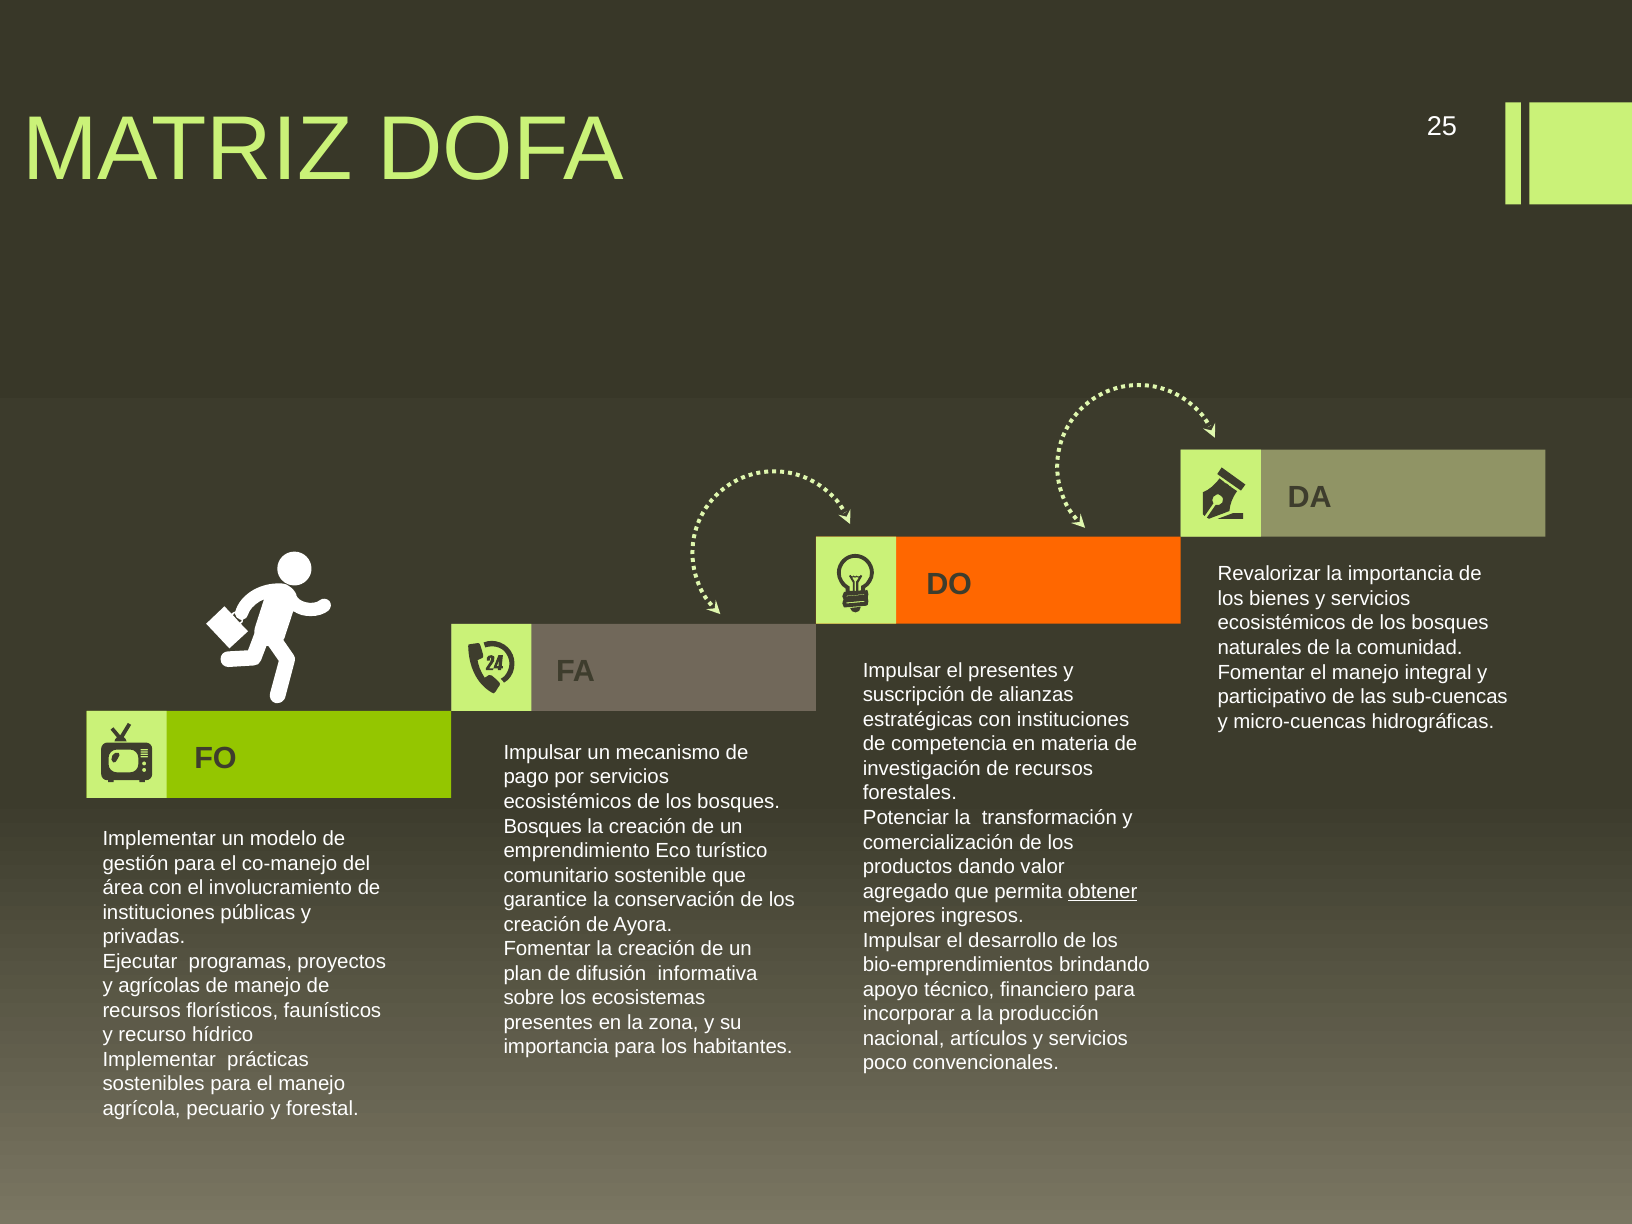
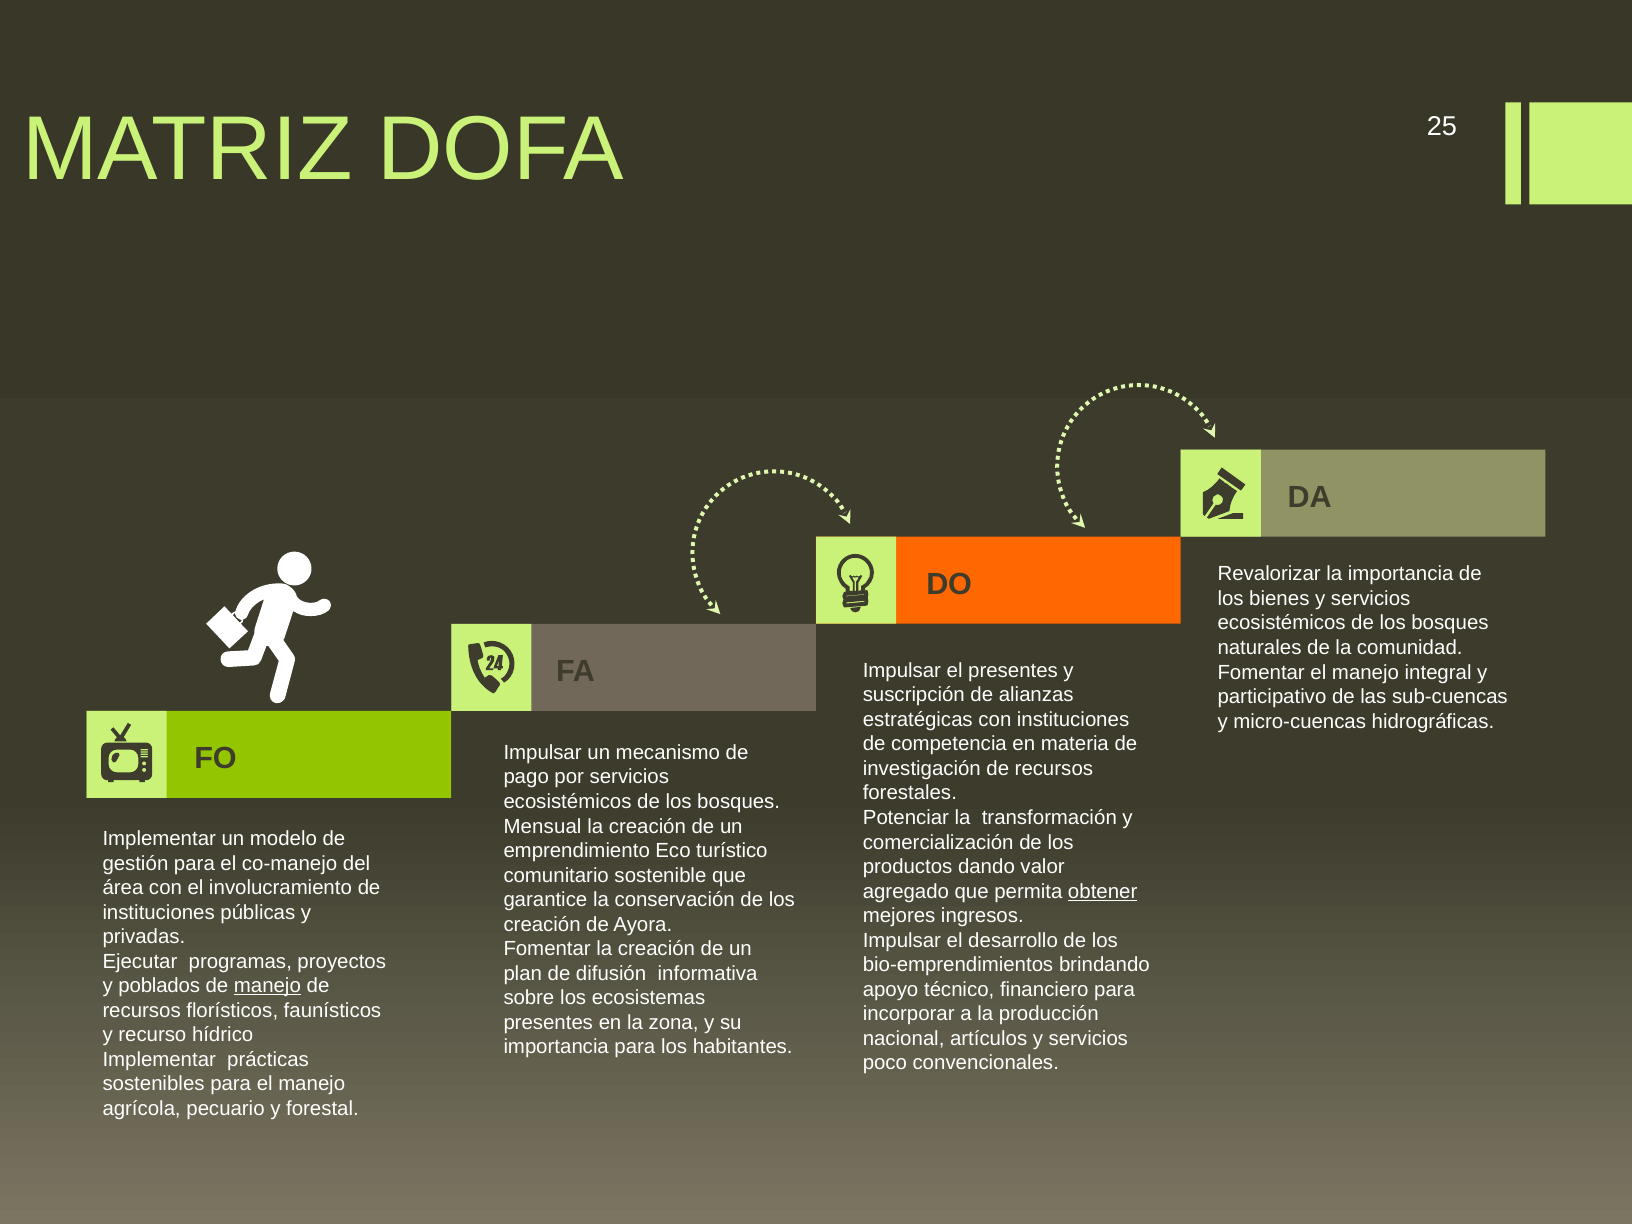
Bosques: Bosques -> Mensual (543, 826)
agrícolas: agrícolas -> poblados (159, 986)
manejo underline: none -> present (267, 986)
